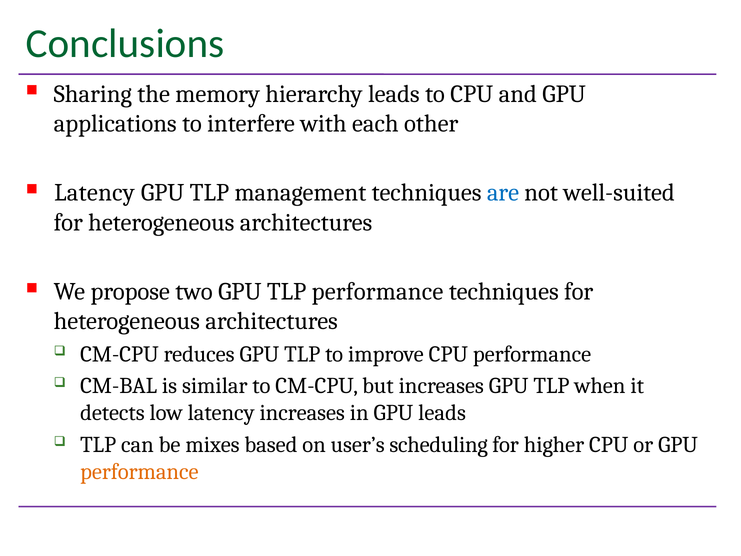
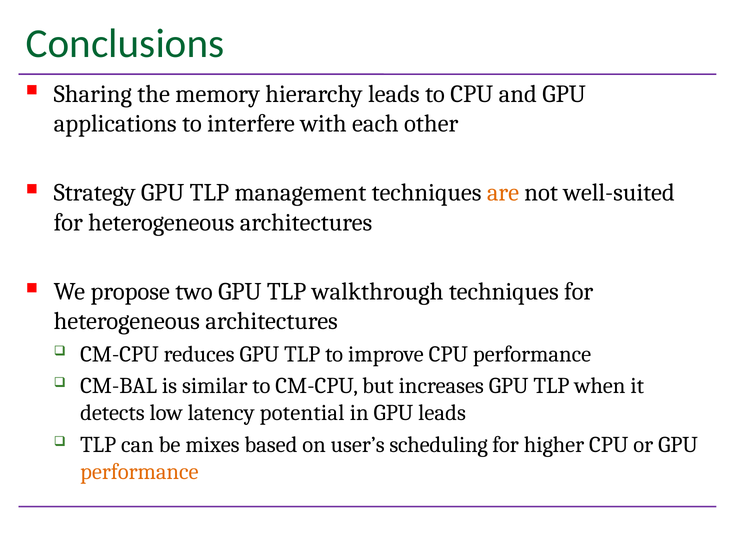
Latency: Latency -> Strategy (95, 193)
are colour: blue -> orange (503, 193)
TLP performance: performance -> walkthrough (378, 291)
latency increases: increases -> potential (302, 413)
